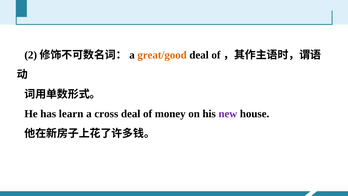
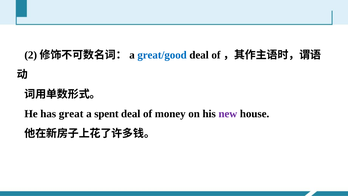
great/good colour: orange -> blue (162, 55)
learn: learn -> great (71, 114)
cross: cross -> spent (106, 114)
